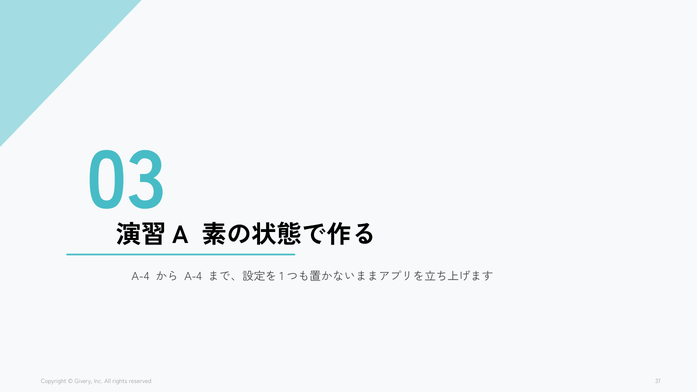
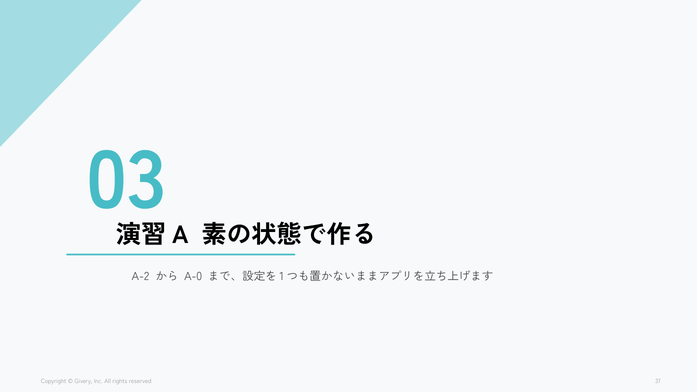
A-4: A-4 -> A-2 (140, 277)
A-4: A-4 -> A-0 (193, 277)
